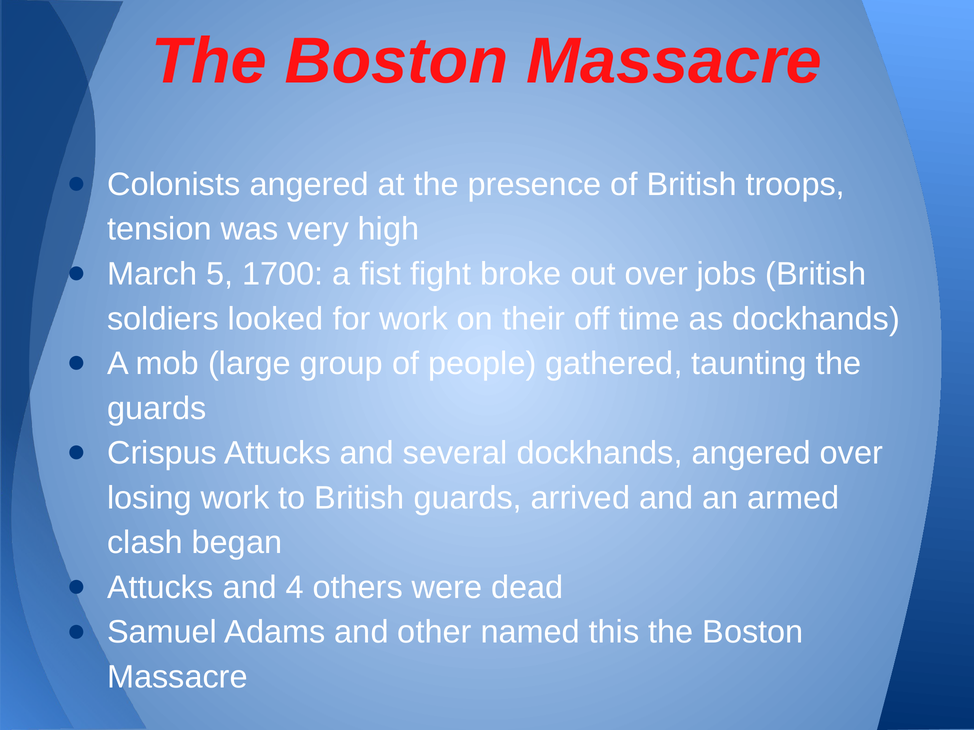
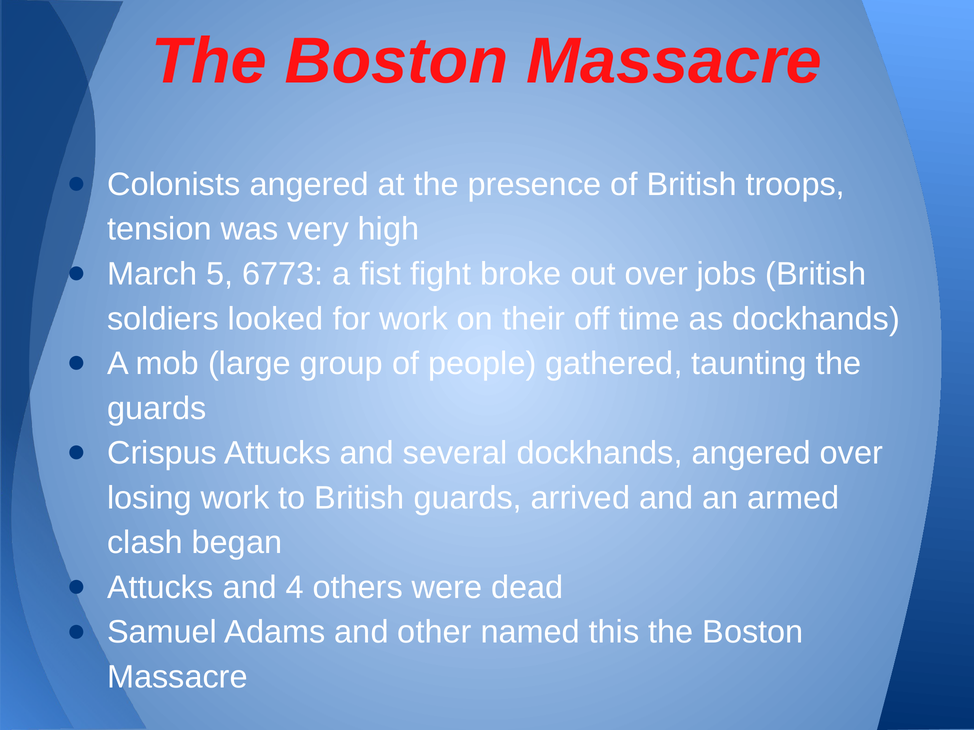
1700: 1700 -> 6773 (283, 274)
